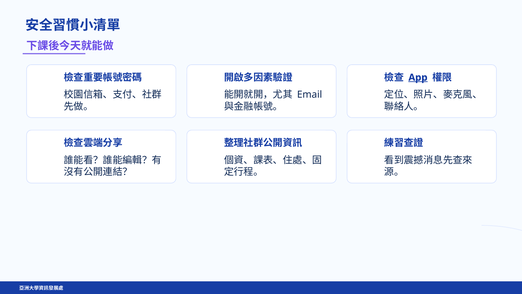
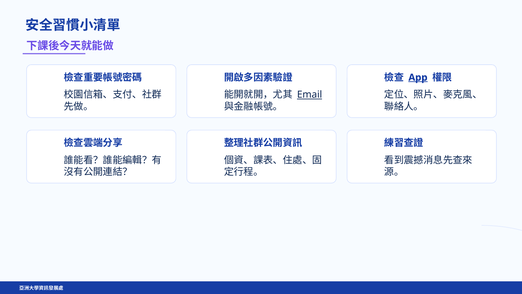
Email underline: none -> present (310, 95)
